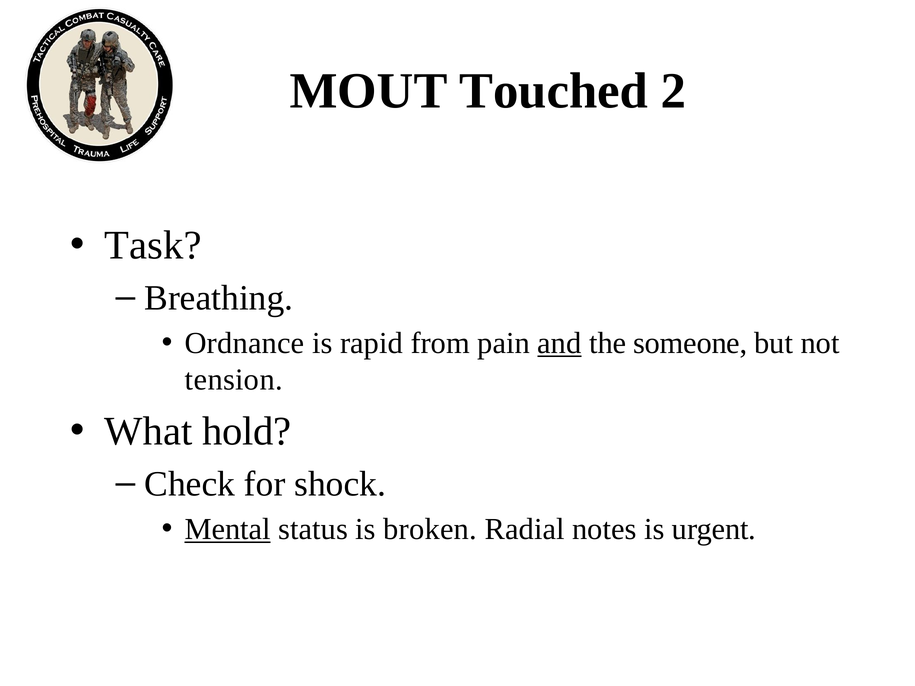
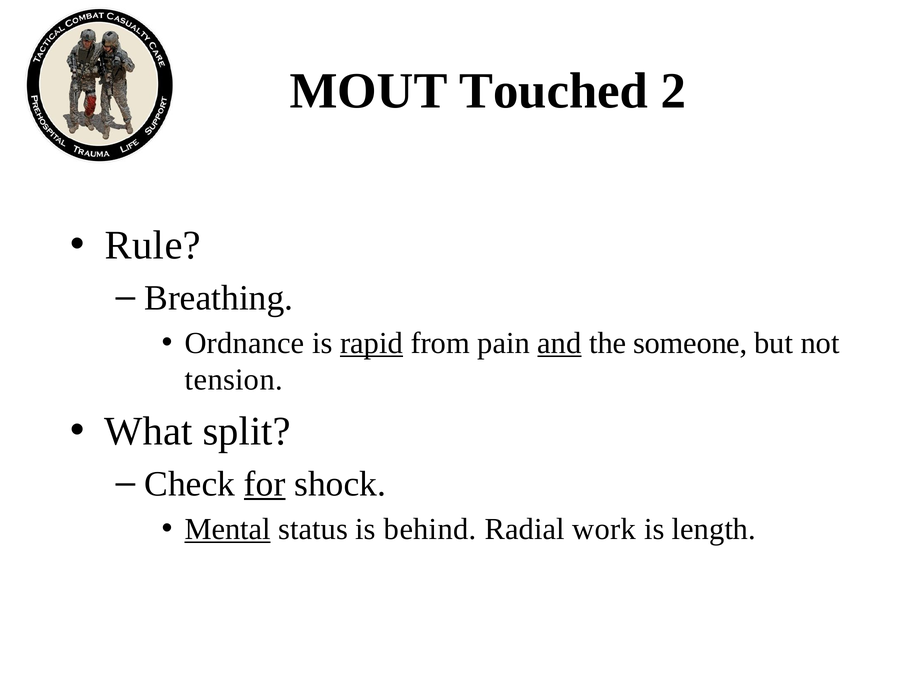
Task: Task -> Rule (153, 245)
rapid underline: none -> present (372, 343)
hold: hold -> split (247, 431)
for underline: none -> present (265, 484)
broken: broken -> behind (430, 529)
notes: notes -> work (604, 529)
urgent: urgent -> length (714, 529)
